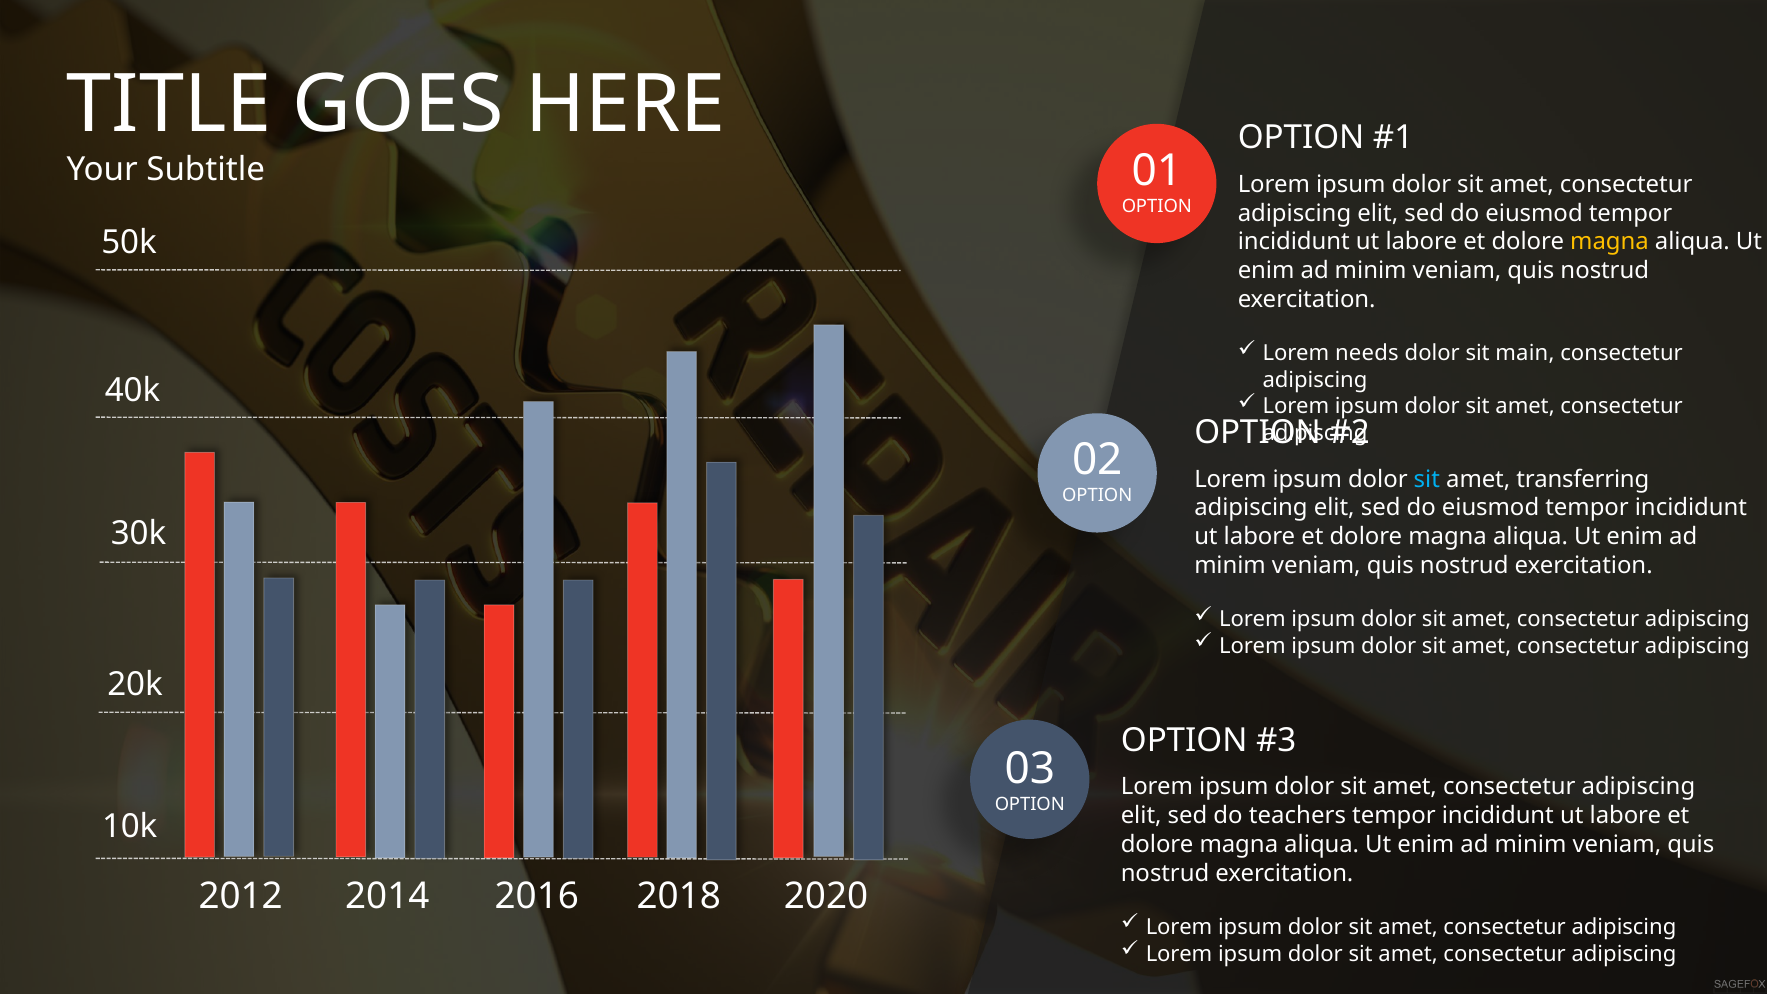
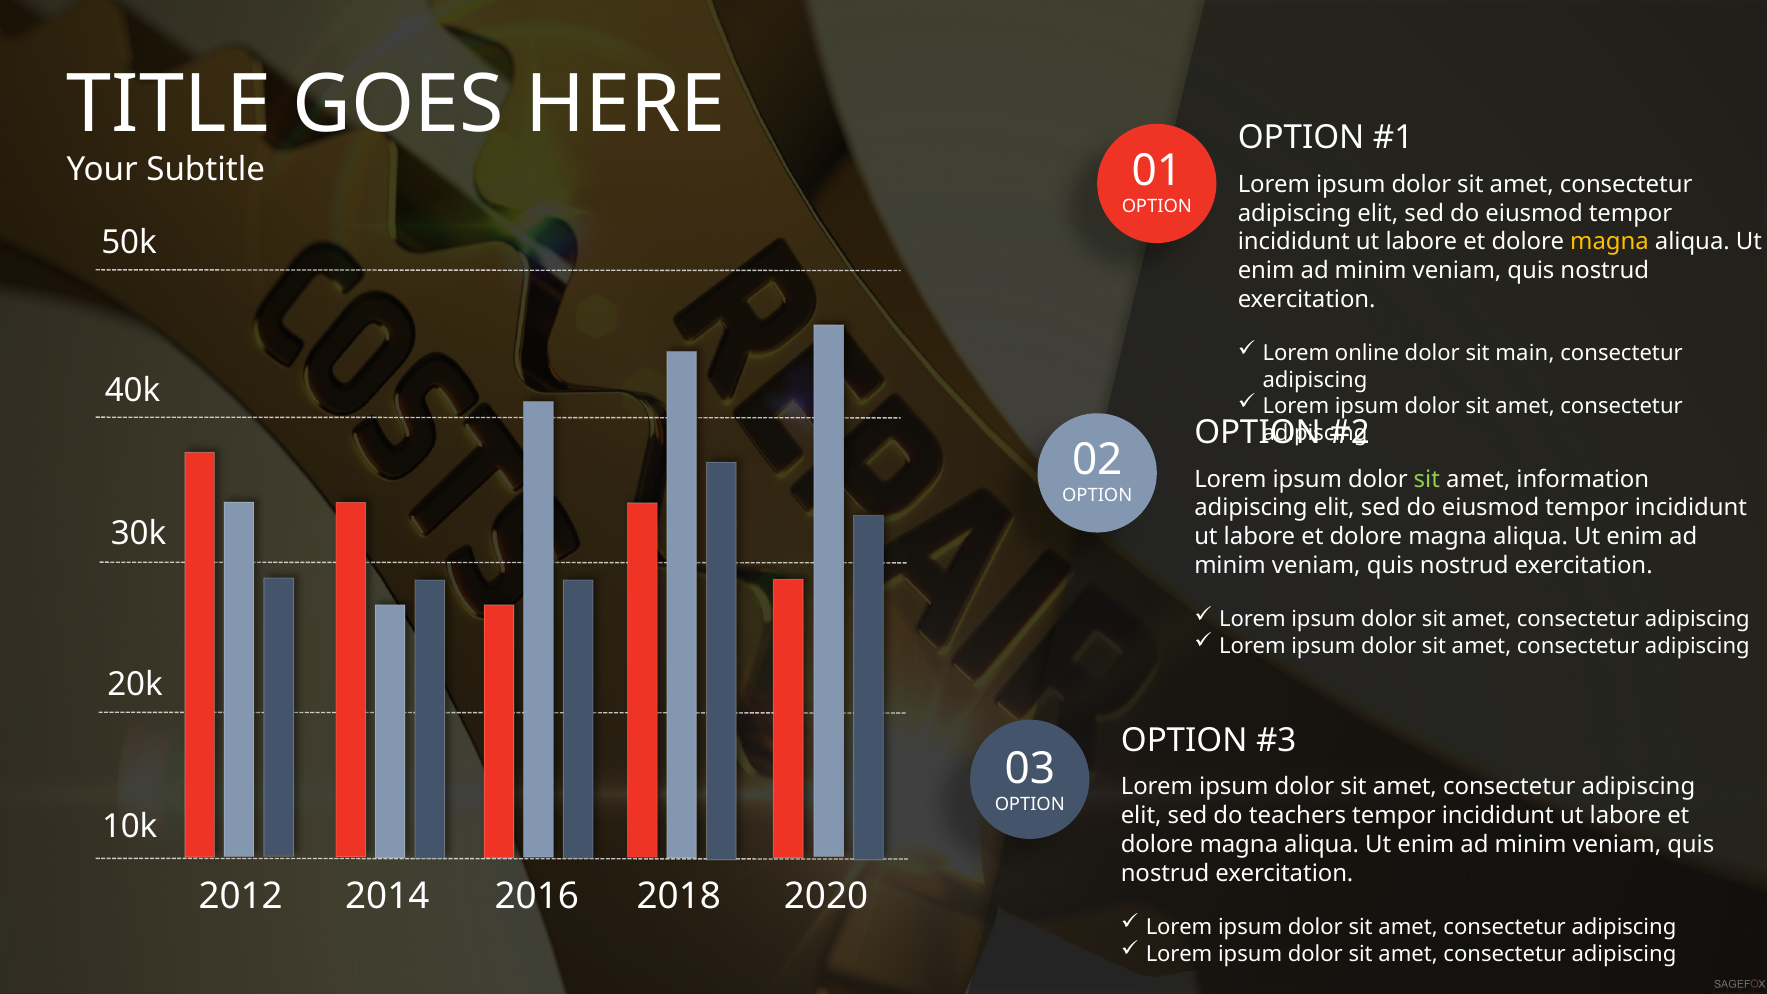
needs: needs -> online (1367, 353)
sit colour: light blue -> light green (1427, 479)
transferring: transferring -> information (1583, 479)
